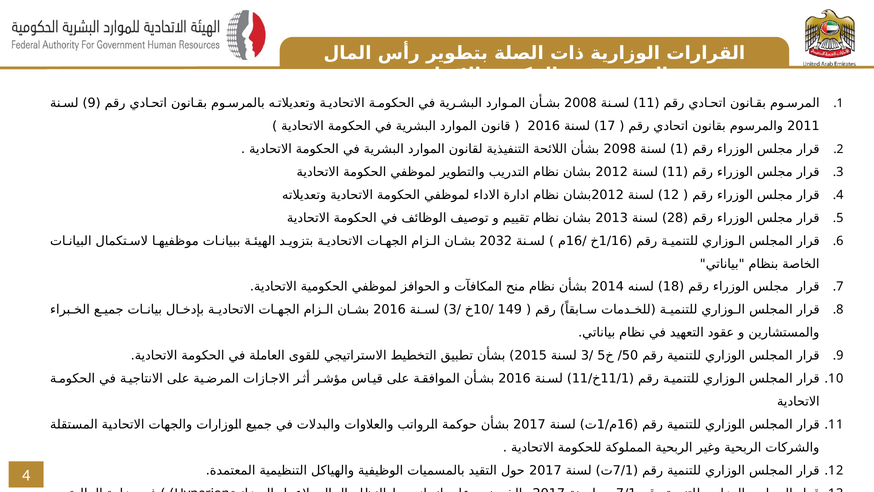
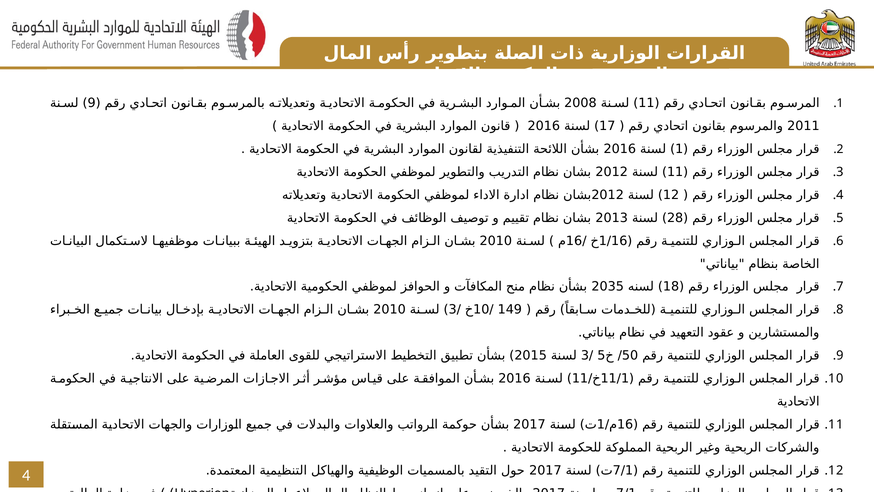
2098: 2098 -> 2016 (620, 149)
2032: 2032 -> 2010 (496, 241)
2014: 2014 -> 2035 (608, 287)
2016: 2016 -> 2010 (390, 310)
